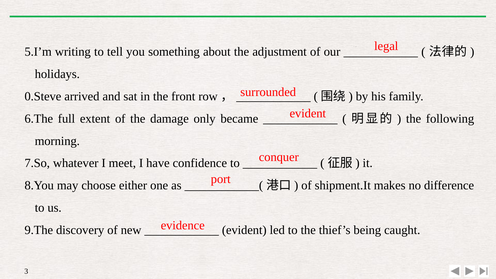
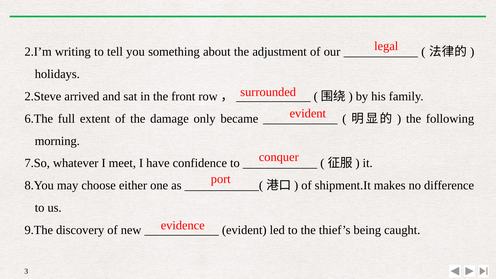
5.I’m: 5.I’m -> 2.I’m (38, 52)
0.Steve: 0.Steve -> 2.Steve (43, 96)
